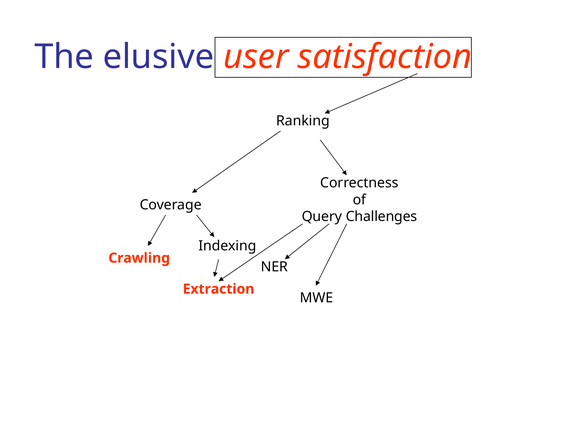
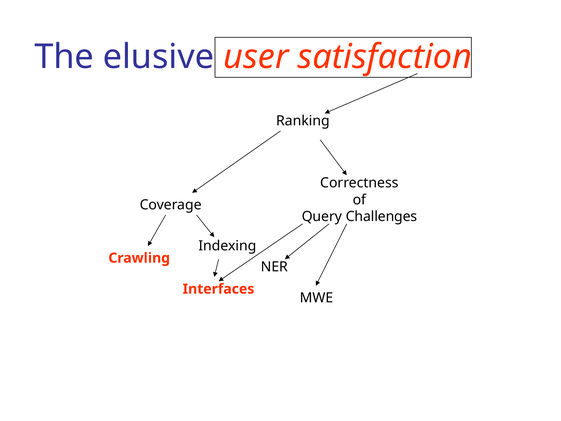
Extraction: Extraction -> Interfaces (218, 289)
